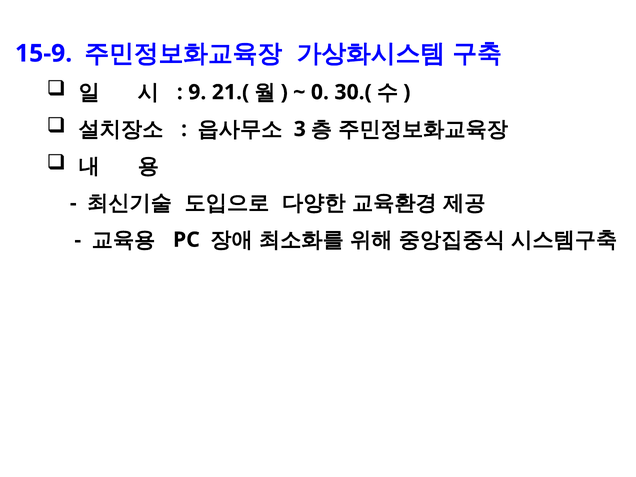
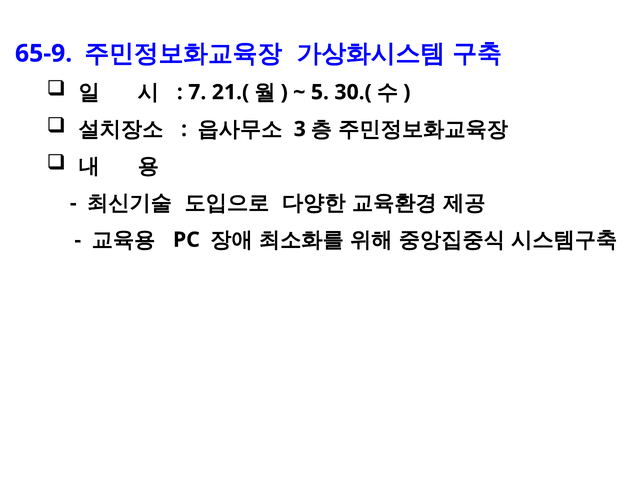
15-9: 15-9 -> 65-9 (44, 53)
9: 9 -> 7 (197, 92)
0: 0 -> 5 (320, 92)
